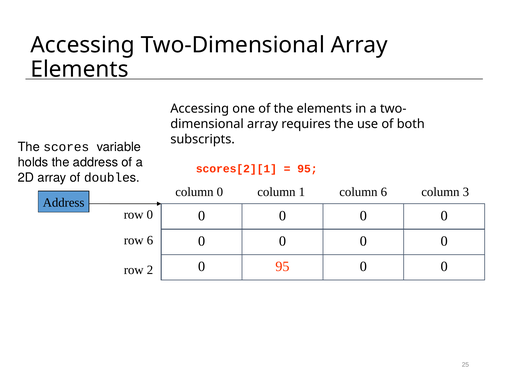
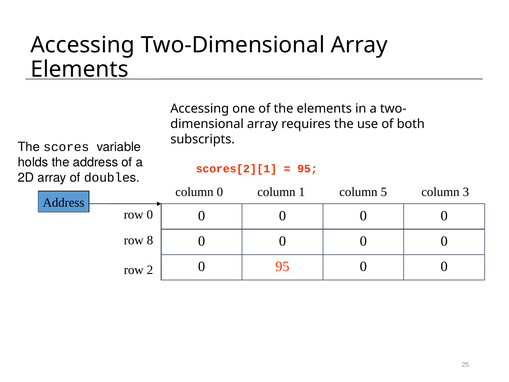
column 6: 6 -> 5 (384, 192)
row 6: 6 -> 8 (150, 240)
